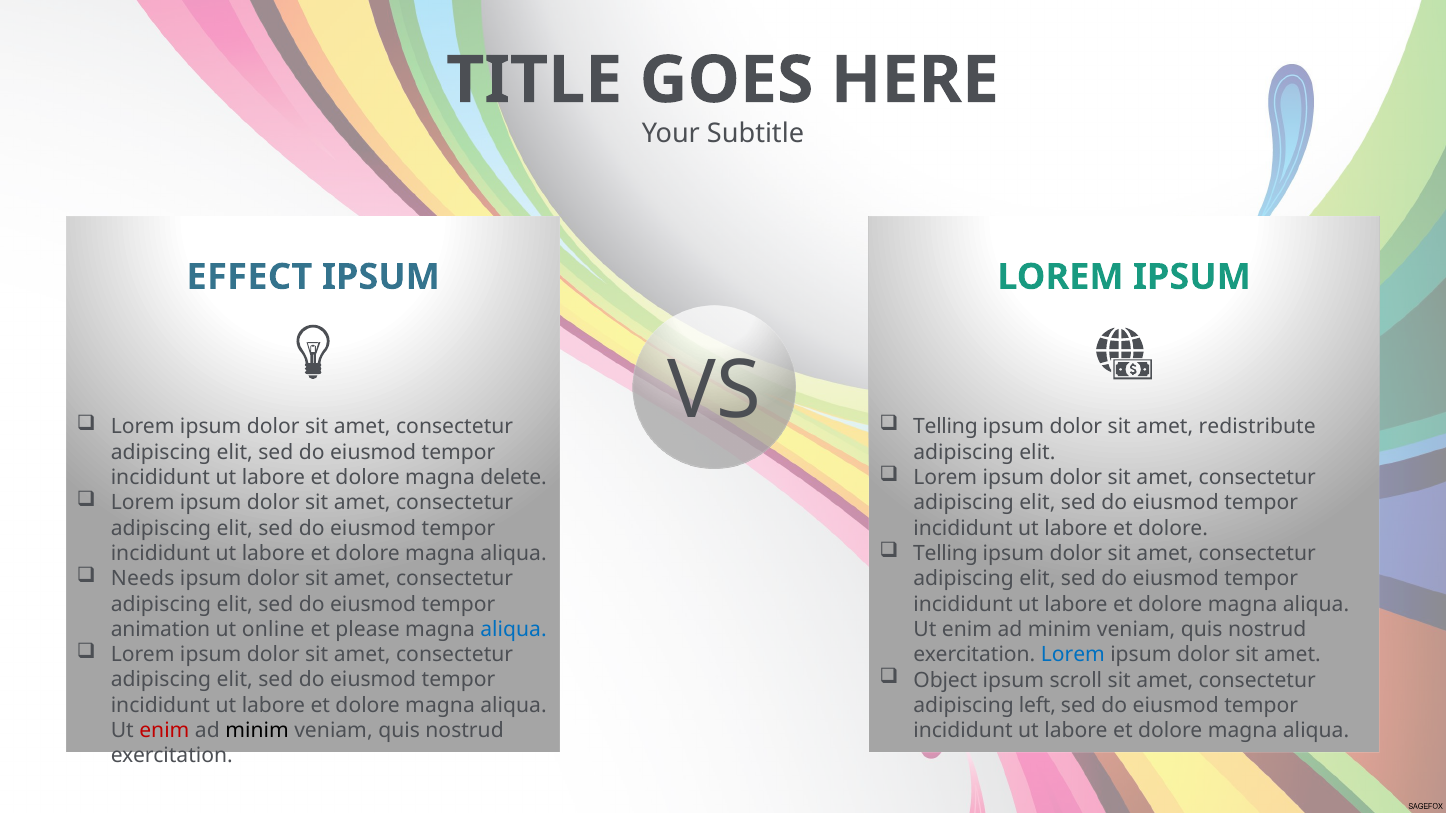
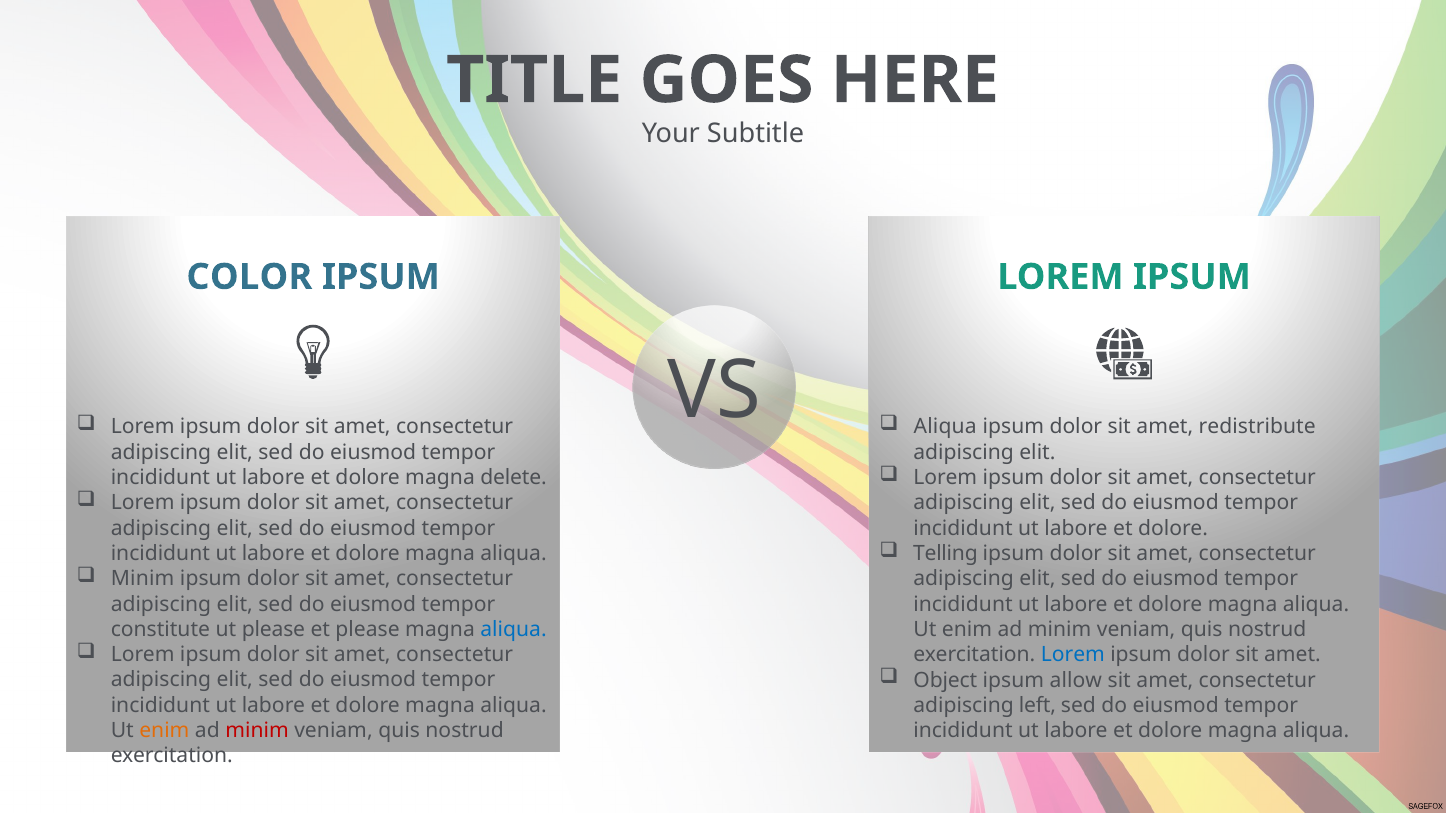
EFFECT: EFFECT -> COLOR (249, 277)
Telling: Telling -> Aliqua (945, 427)
Needs: Needs -> Minim (143, 579)
animation: animation -> constitute (160, 630)
ut online: online -> please (273, 630)
scroll: scroll -> allow (1076, 680)
enim colour: red -> orange (164, 731)
minim colour: black -> red (257, 731)
